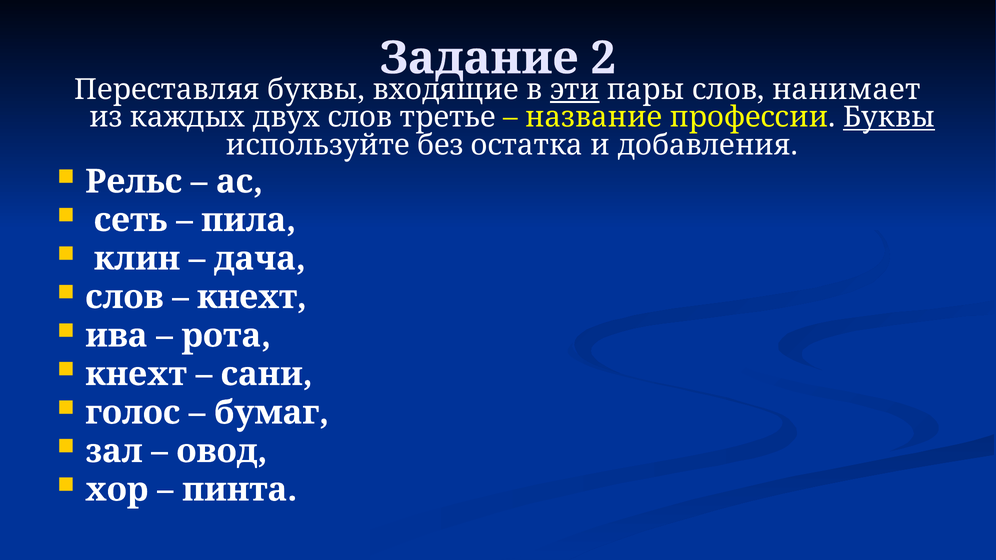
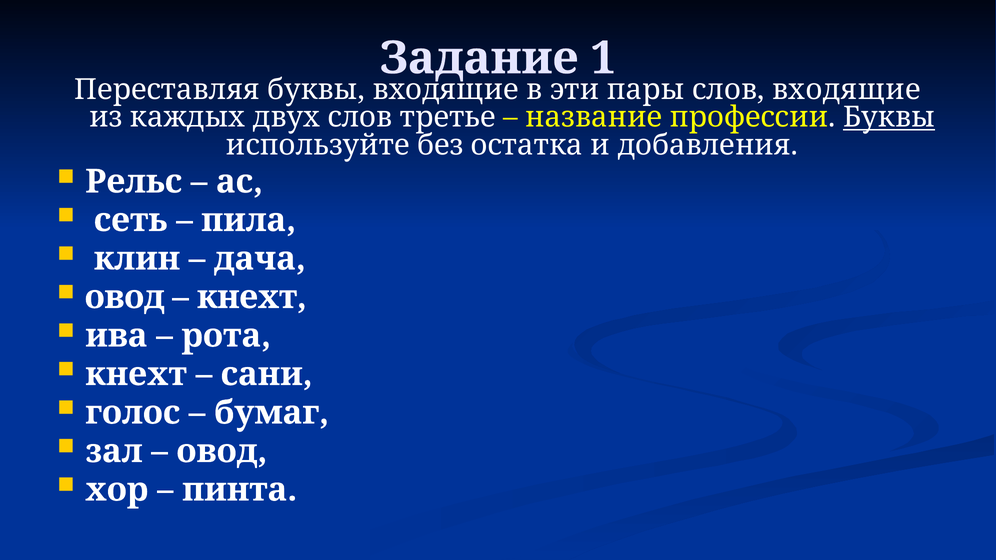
2: 2 -> 1 (603, 58)
эти underline: present -> none (575, 89)
слов нанимает: нанимает -> входящие (846, 89)
слов: слов -> овод (125, 297)
